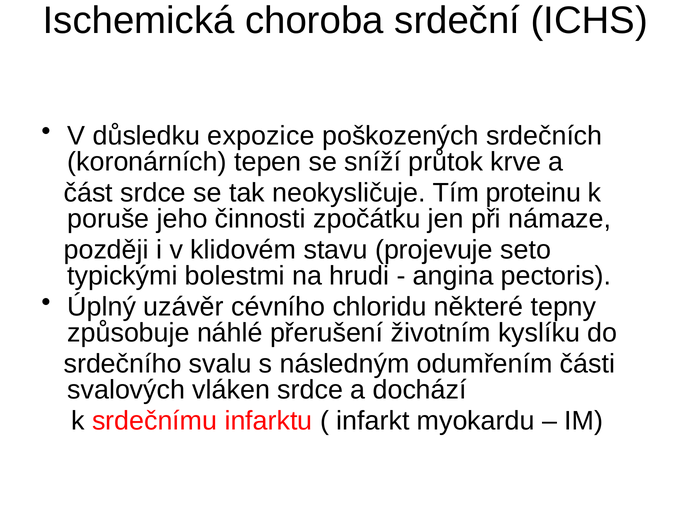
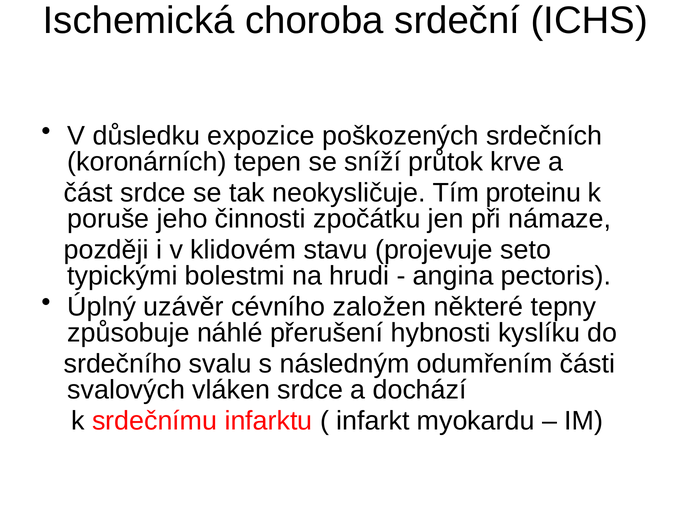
chloridu: chloridu -> založen (379, 307)
životním: životním -> hybnosti (441, 333)
